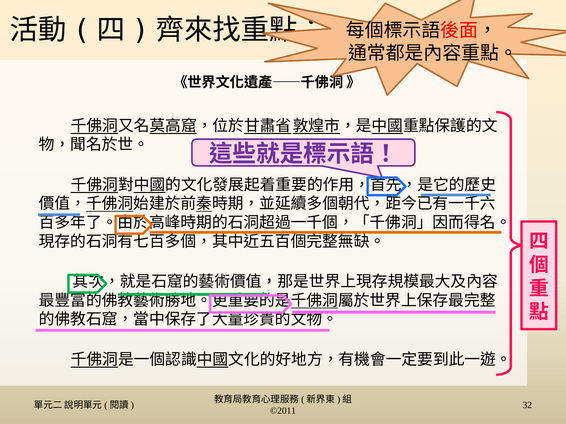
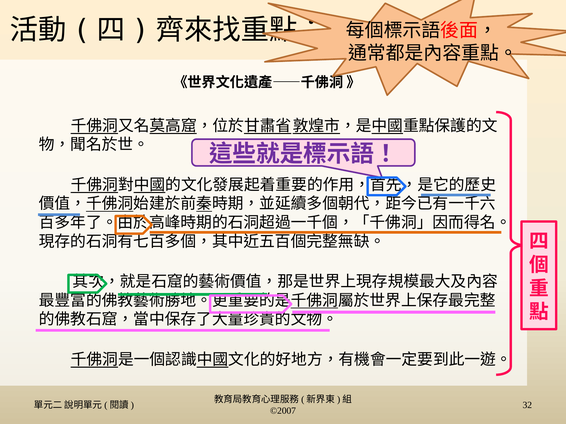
©2011: ©2011 -> ©2007 (283, 411)
